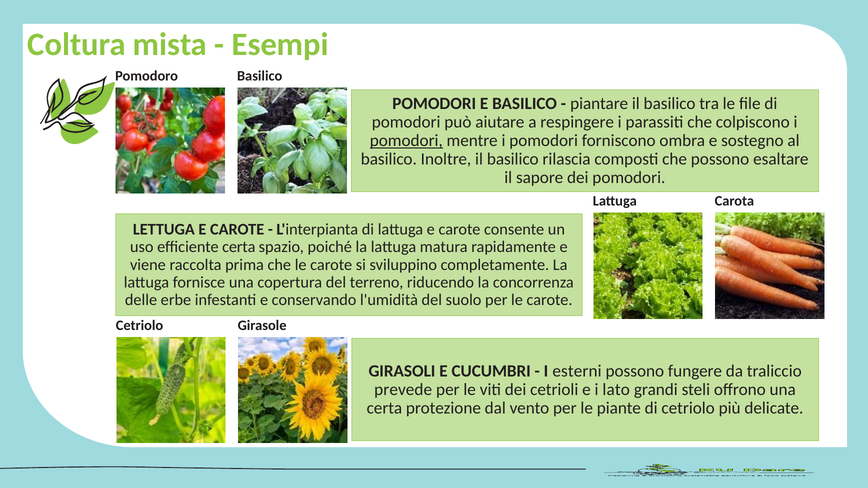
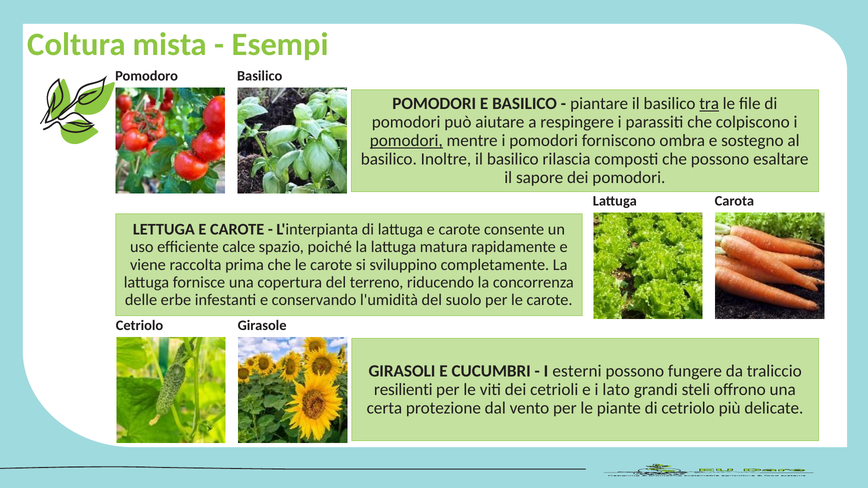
tra underline: none -> present (709, 104)
efficiente certa: certa -> calce (239, 247)
prevede: prevede -> resilienti (403, 390)
